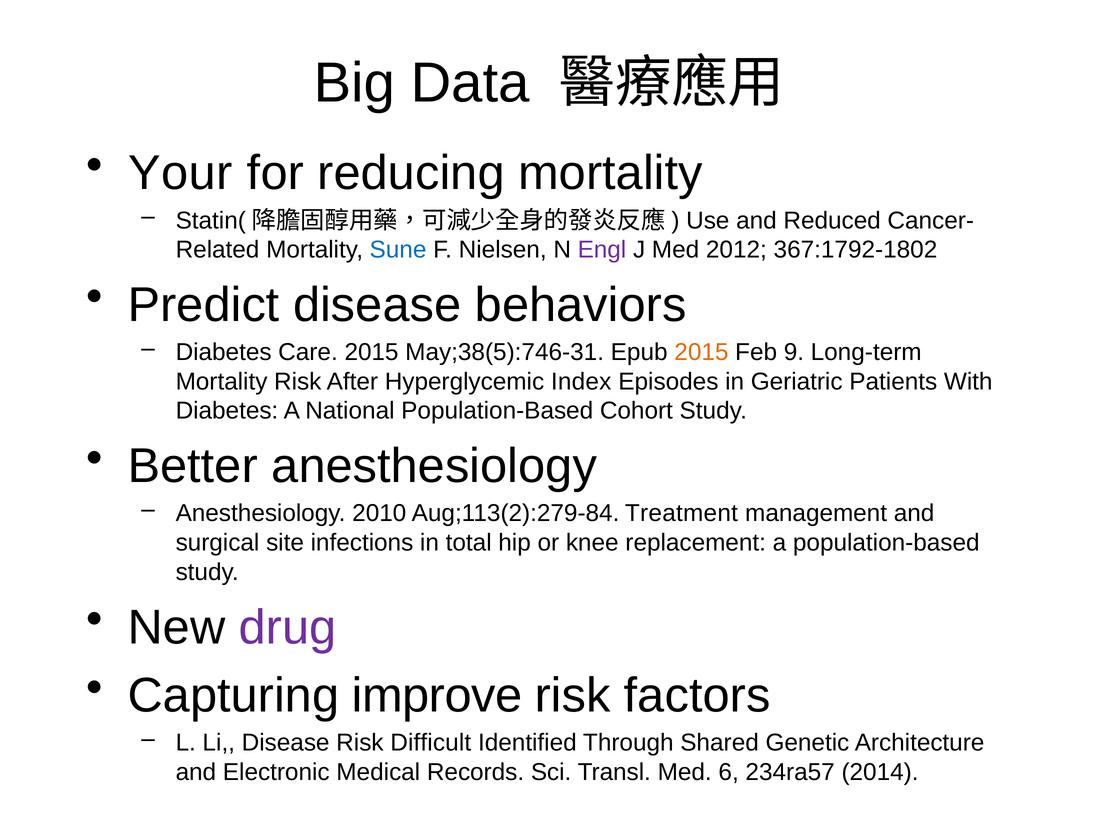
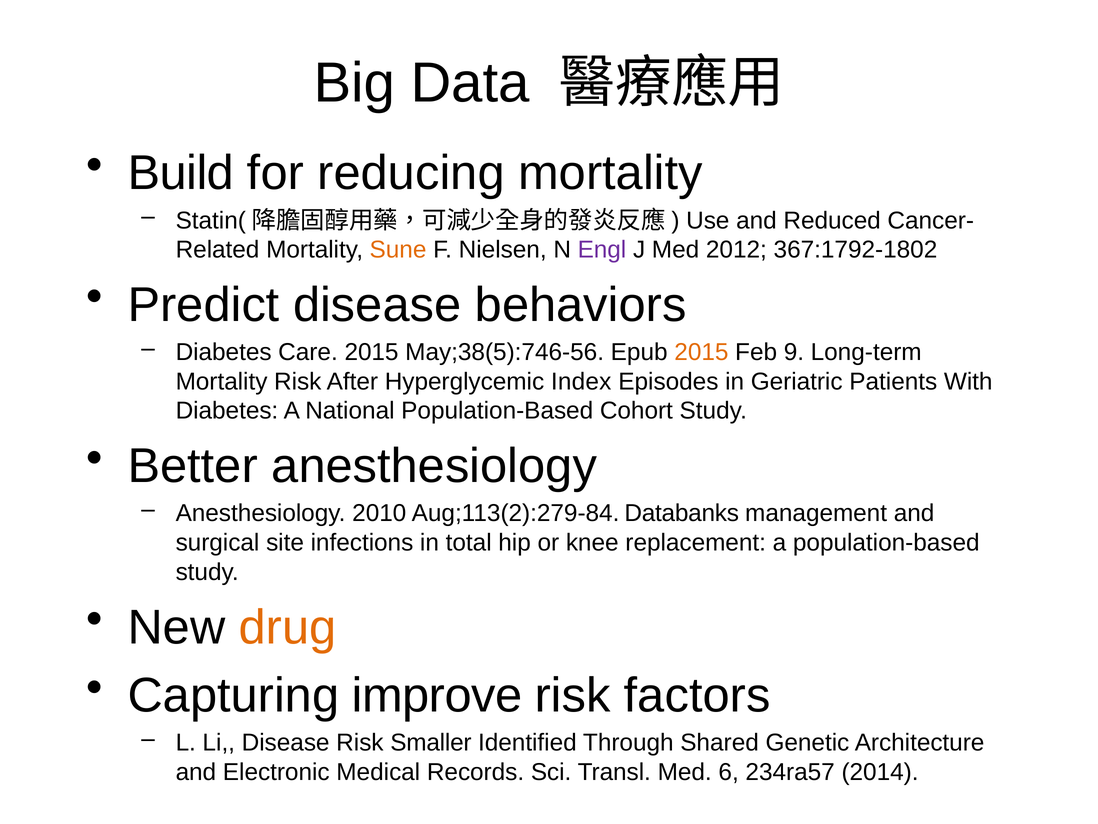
Your: Your -> Build (181, 173)
Sune colour: blue -> orange (398, 250)
May;38(5):746-31: May;38(5):746-31 -> May;38(5):746-56 (505, 352)
Treatment: Treatment -> Databanks (682, 513)
drug colour: purple -> orange (288, 627)
Difficult: Difficult -> Smaller (431, 742)
